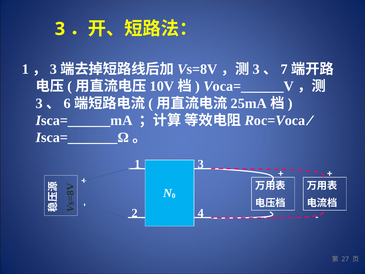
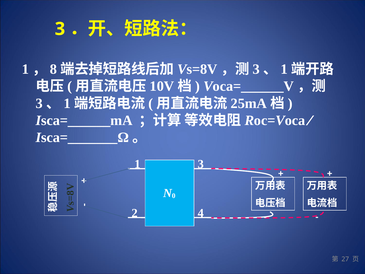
3: 3 -> 8 (53, 69)
7: 7 -> 1 (284, 69)
6: 6 -> 1 (67, 103)
